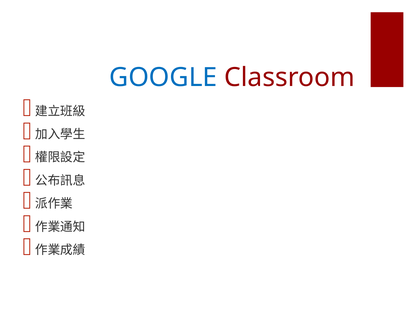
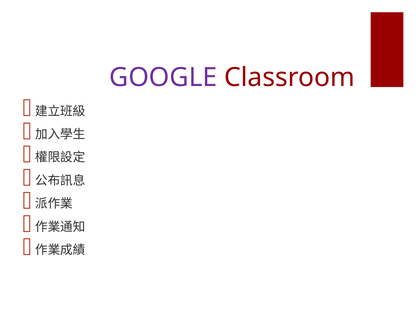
GOOGLE colour: blue -> purple (163, 78)
